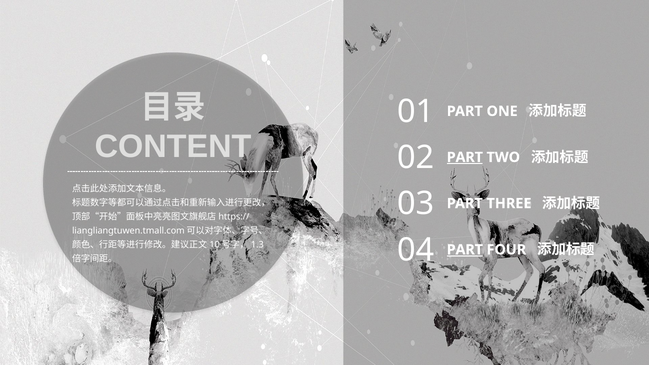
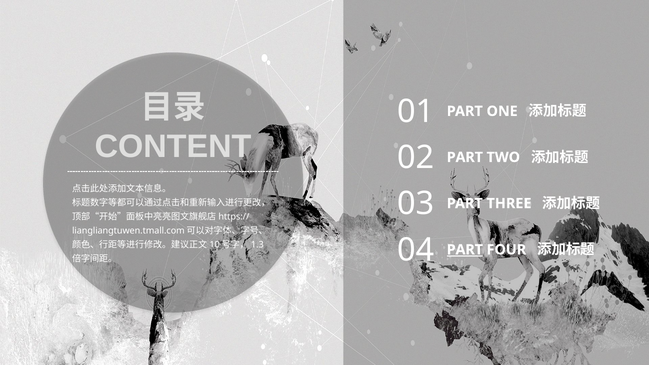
PART underline: present -> none (465, 157)
